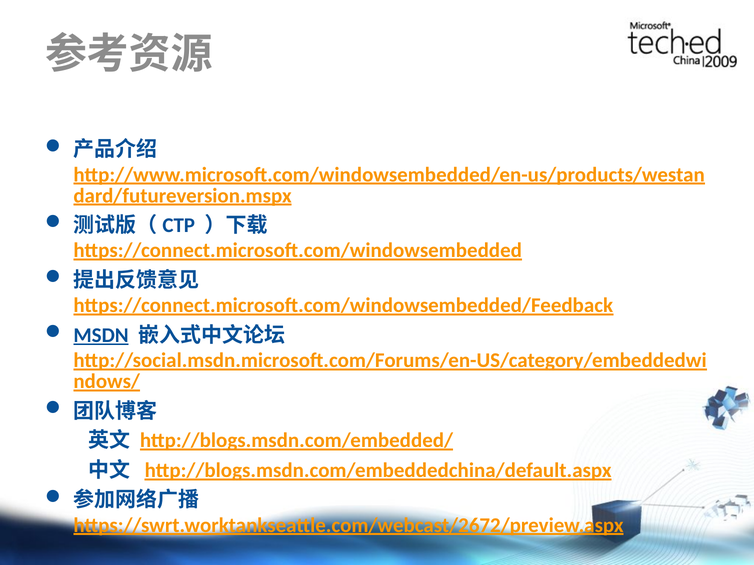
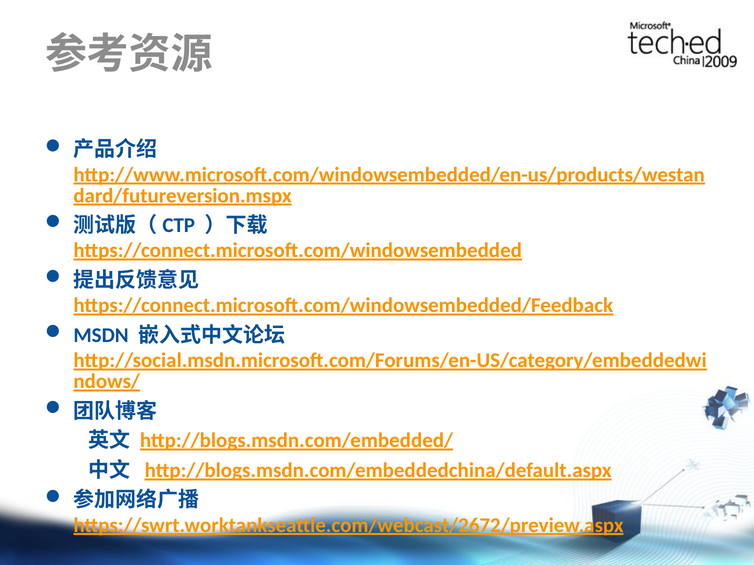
MSDN underline: present -> none (101, 336)
